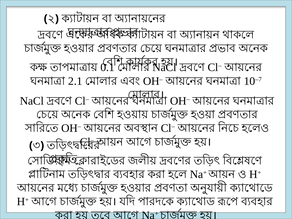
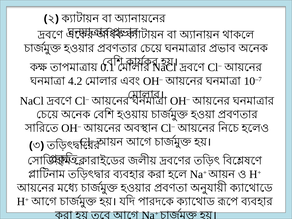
2.1: 2.1 -> 4.2 (75, 81)
